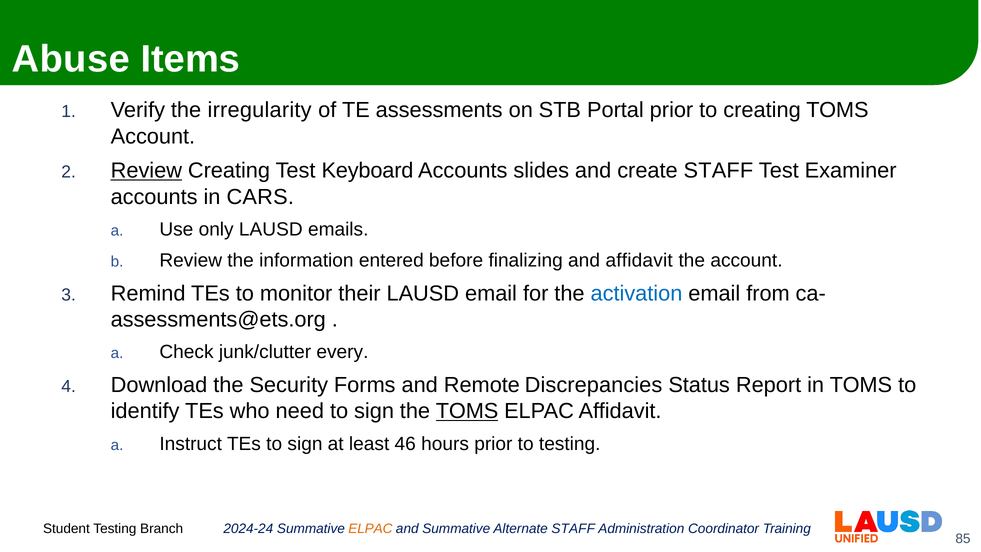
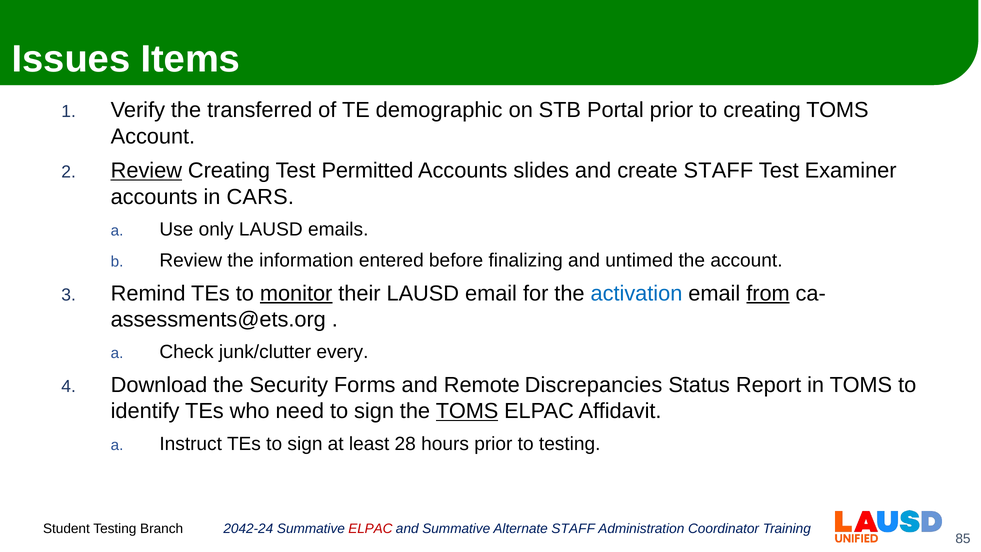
Abuse: Abuse -> Issues (71, 59)
irregularity: irregularity -> transferred (260, 110)
assessments: assessments -> demographic (439, 110)
Keyboard: Keyboard -> Permitted (367, 171)
and affidavit: affidavit -> untimed (639, 260)
monitor underline: none -> present (296, 293)
from underline: none -> present (768, 293)
46: 46 -> 28 (405, 444)
2024-24: 2024-24 -> 2042-24 (248, 529)
ELPAC colour: orange -> red (370, 529)
